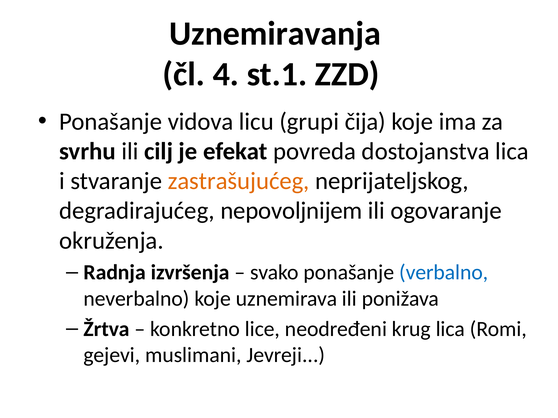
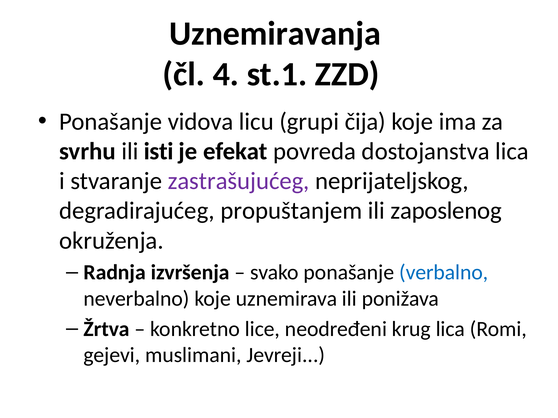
cilj: cilj -> isti (159, 151)
zastrašujućeg colour: orange -> purple (239, 181)
nepovoljnijem: nepovoljnijem -> propuštanjem (291, 211)
ogovaranje: ogovaranje -> zaposlenog (446, 211)
